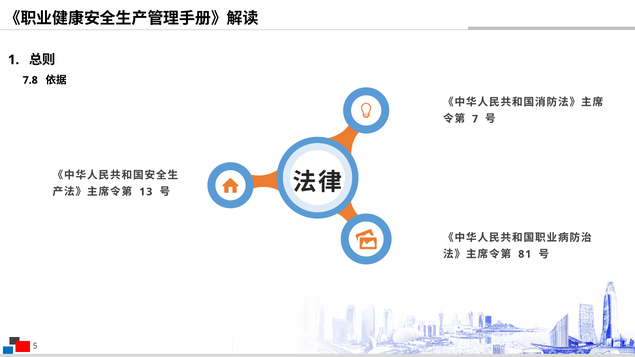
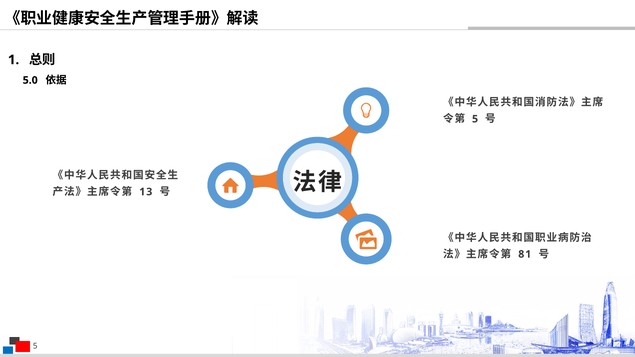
7.8: 7.8 -> 5.0 (30, 80)
7: 7 -> 5 (475, 119)
